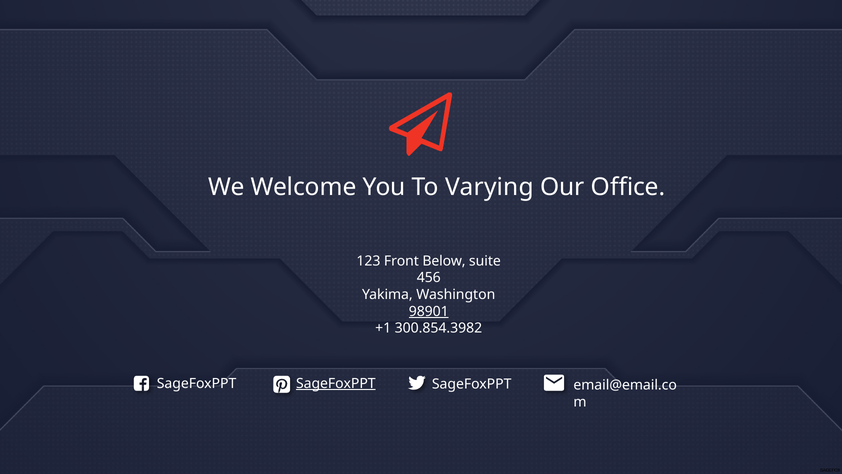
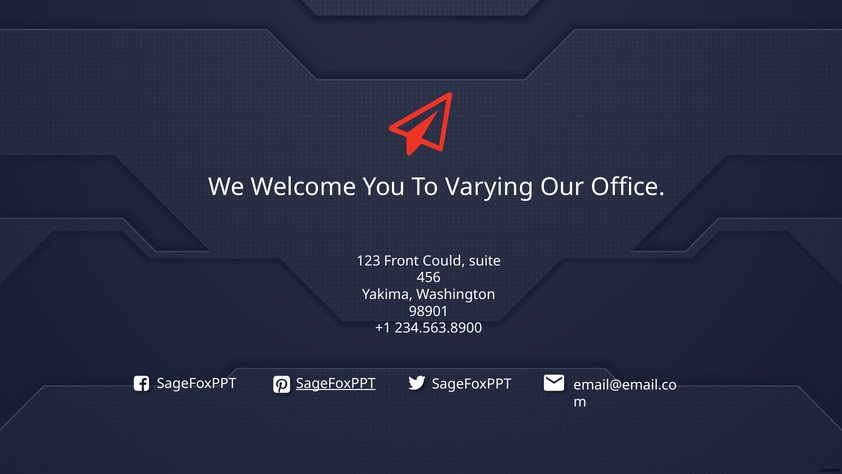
Below: Below -> Could (444, 261)
98901 underline: present -> none (429, 311)
300.854.3982: 300.854.3982 -> 234.563.8900 (438, 328)
